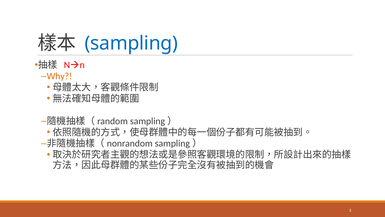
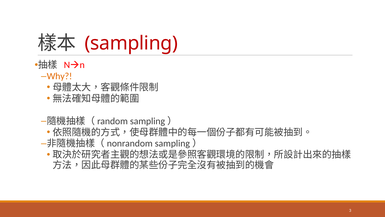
sampling colour: blue -> red (131, 43)
